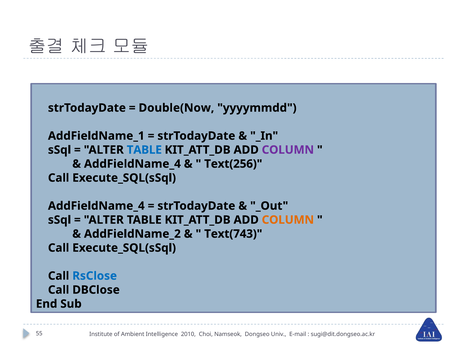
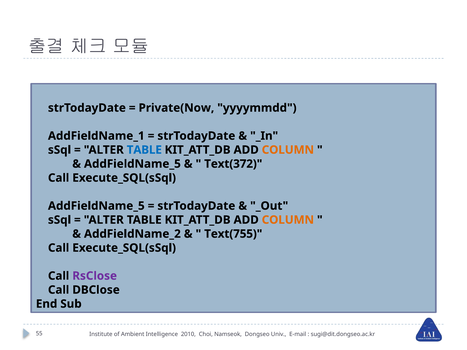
Double(Now: Double(Now -> Private(Now (176, 108)
COLUMN colour: purple -> orange (288, 150)
AddFieldName_4: AddFieldName_4 -> AddFieldName_5 (132, 164)
Text(256: Text(256 -> Text(372 (233, 164)
AddFieldName_4: AddFieldName_4 -> AddFieldName_5 (96, 206)
Text(743: Text(743 -> Text(755 (233, 234)
RsClose colour: blue -> purple (95, 276)
